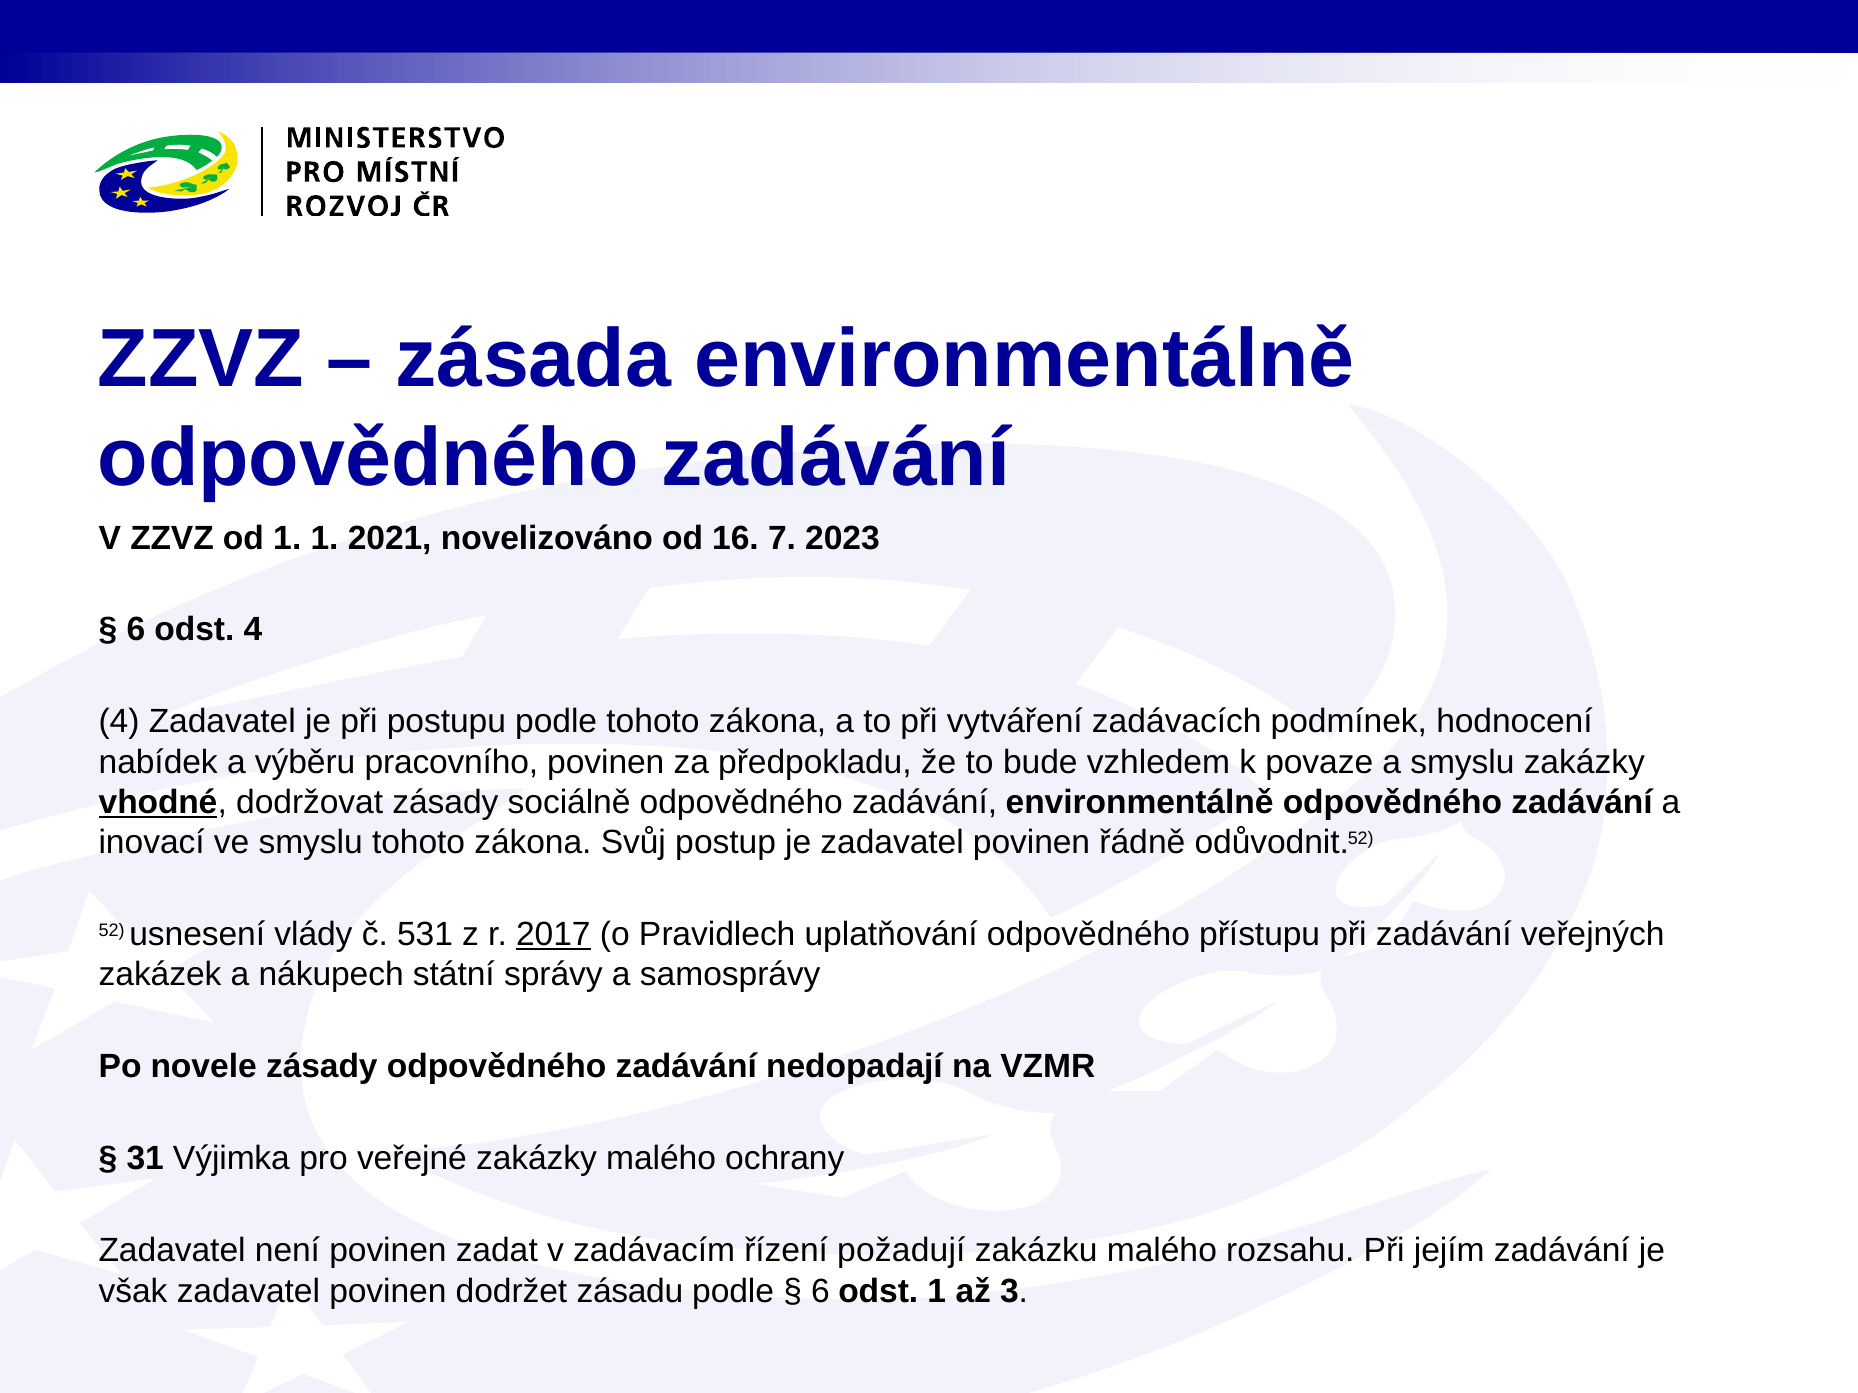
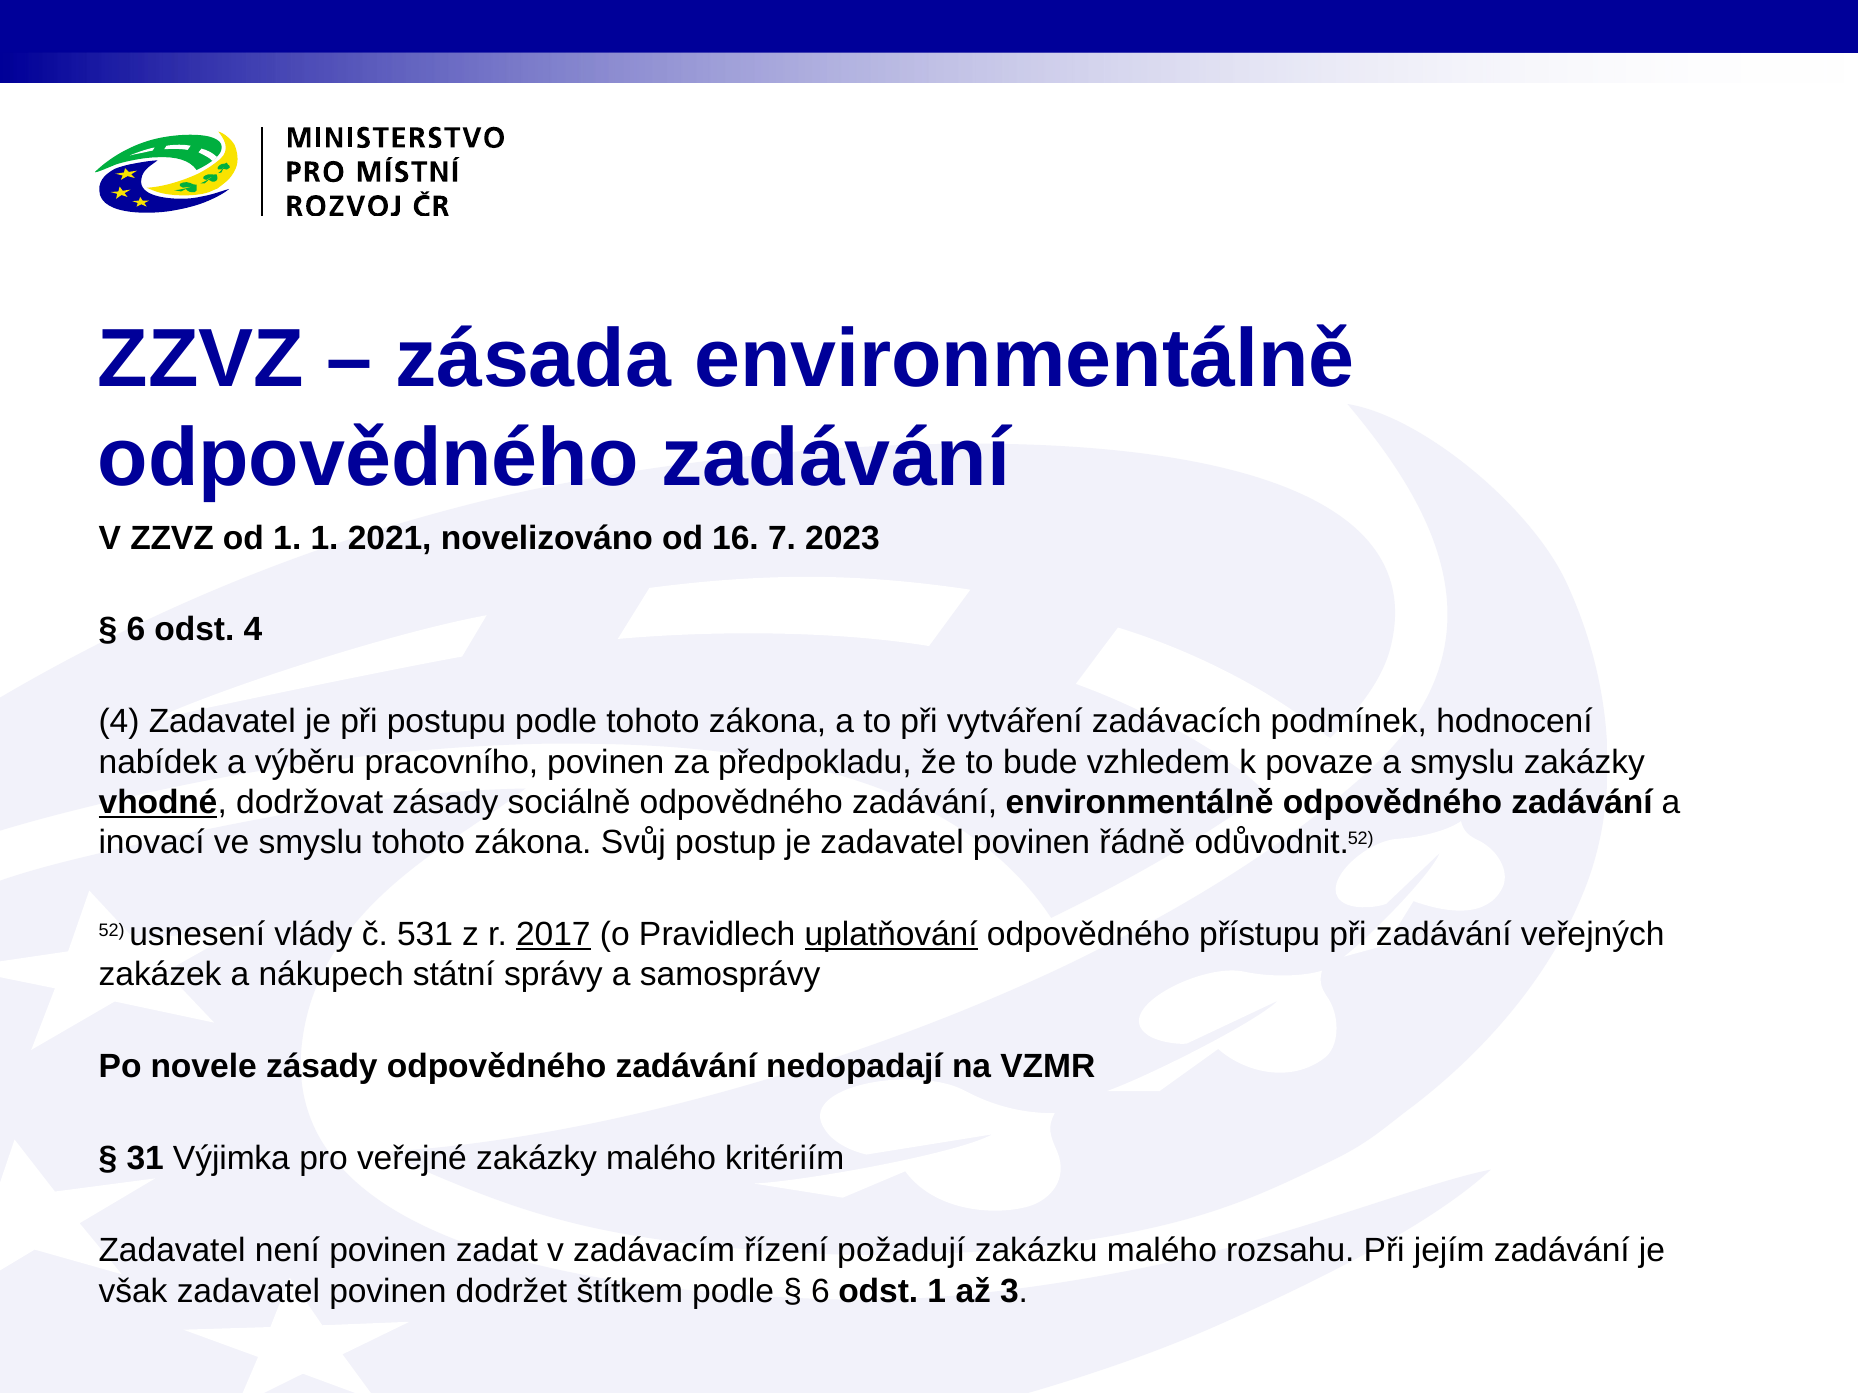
uplatňování underline: none -> present (891, 935)
ochrany: ochrany -> kritériím (785, 1159)
zásadu: zásadu -> štítkem (630, 1291)
